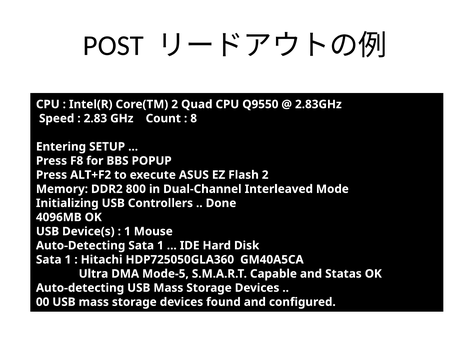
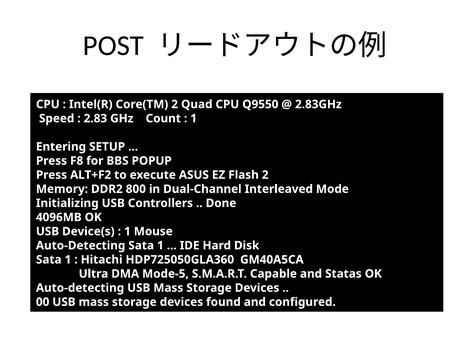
8: 8 -> 1 (194, 118)
